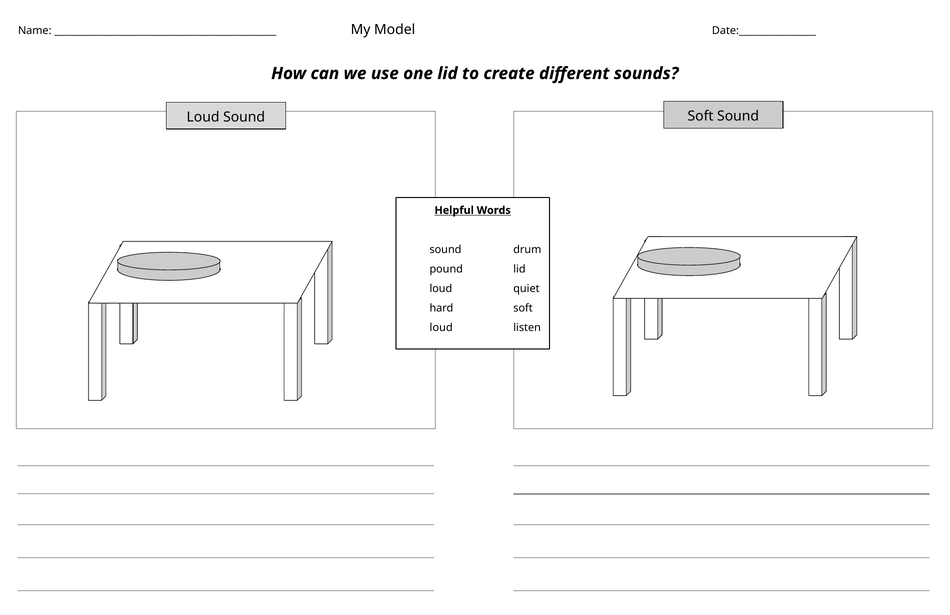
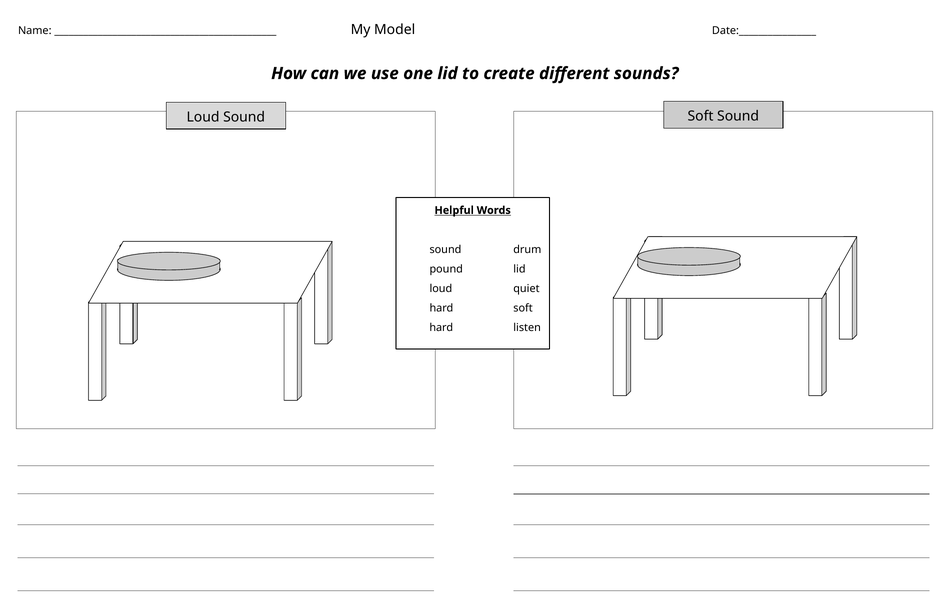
loud: loud -> hard (441, 328)
